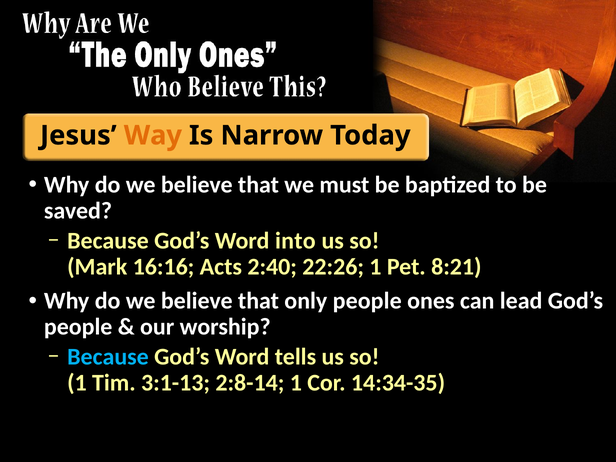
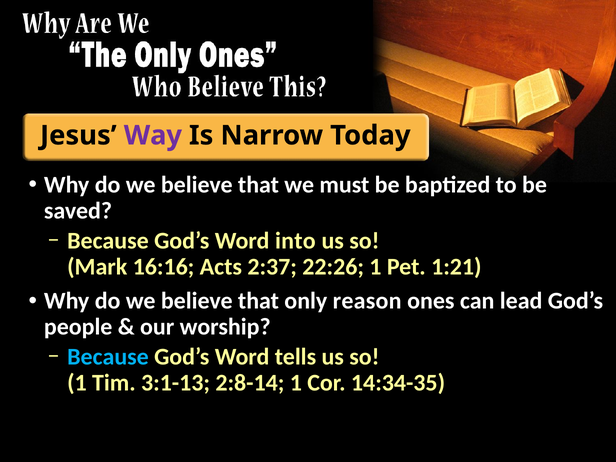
Way colour: orange -> purple (153, 135)
2:40: 2:40 -> 2:37 (272, 267)
8:21: 8:21 -> 1:21 (456, 267)
only people: people -> reason (367, 301)
